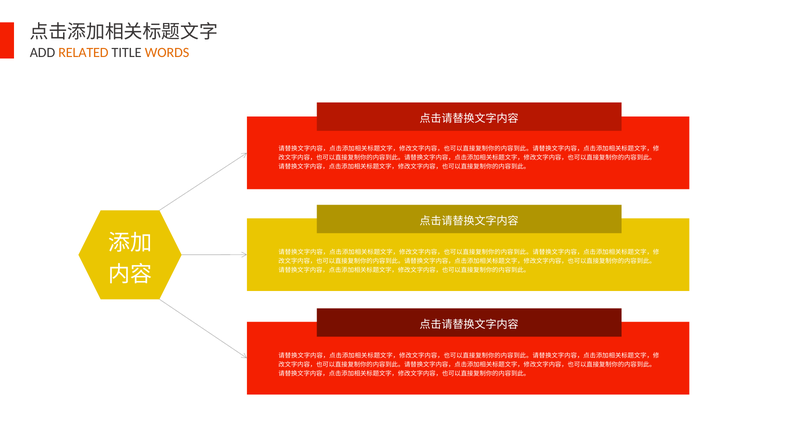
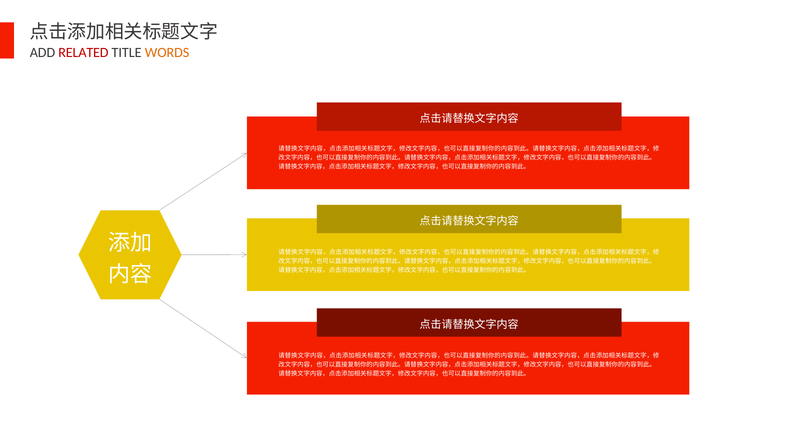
RELATED colour: orange -> red (83, 53)
